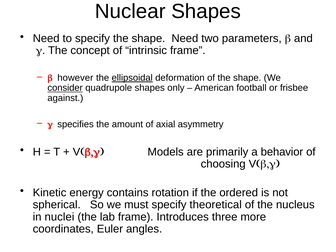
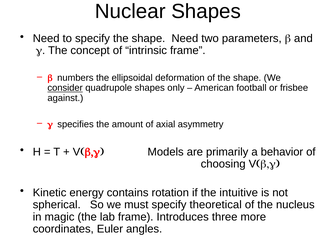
however: however -> numbers (75, 78)
ellipsoidal underline: present -> none (132, 78)
ordered: ordered -> intuitive (239, 193)
nuclei: nuclei -> magic (60, 217)
